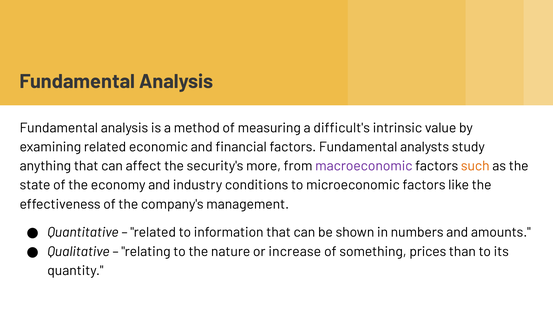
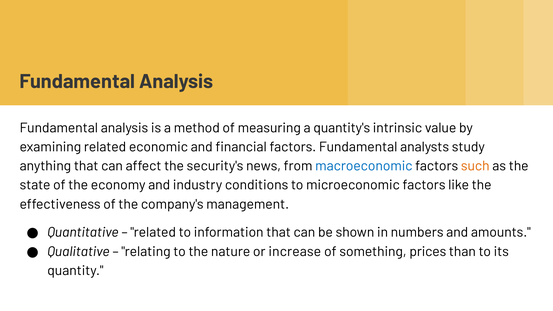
difficult's: difficult's -> quantity's (342, 128)
more: more -> news (264, 166)
macroeconomic colour: purple -> blue (364, 166)
